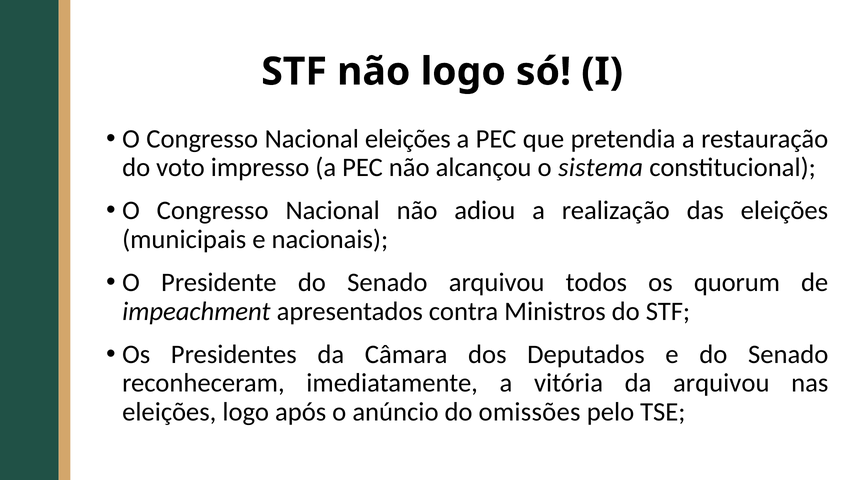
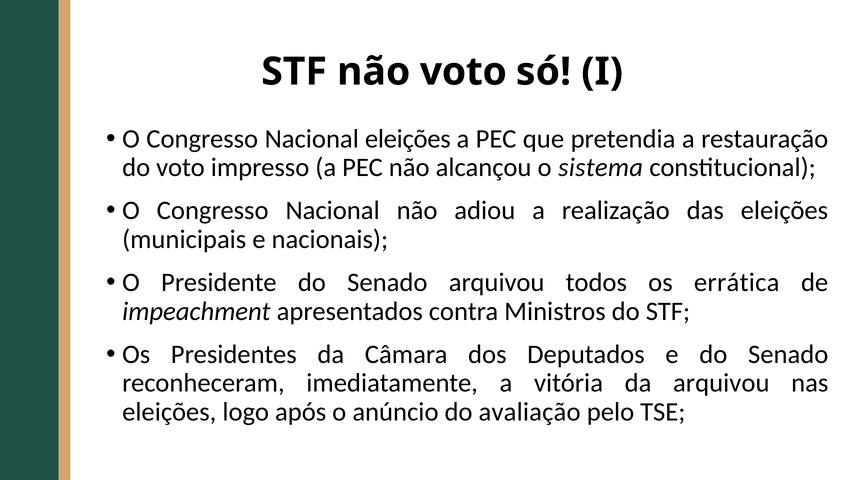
não logo: logo -> voto (463, 72)
quorum: quorum -> errática (737, 283)
omissões: omissões -> avaliação (530, 412)
